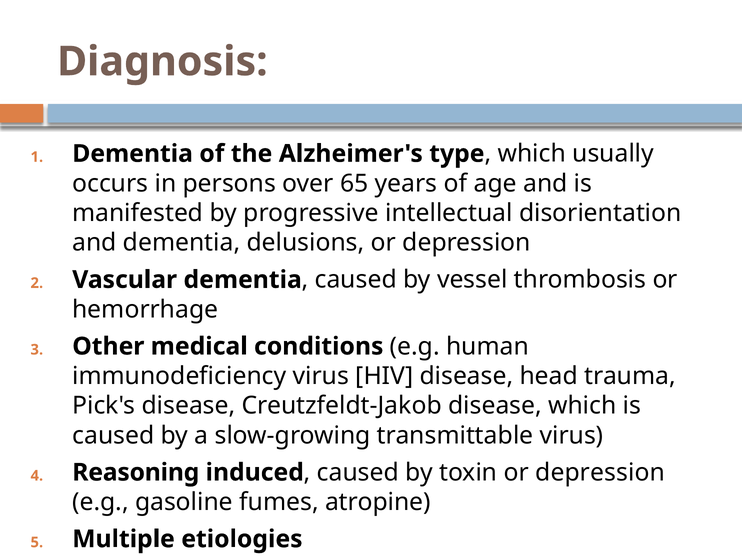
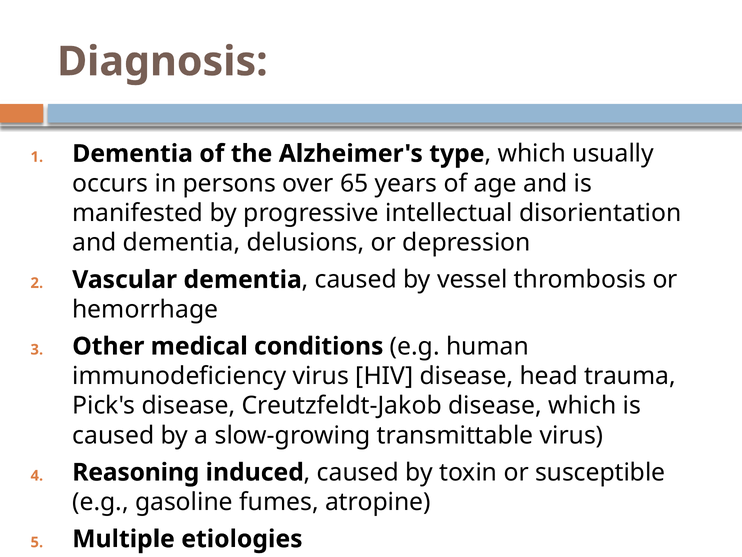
toxin or depression: depression -> susceptible (600, 472)
